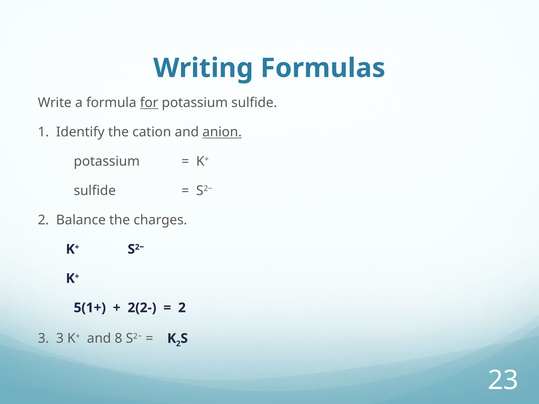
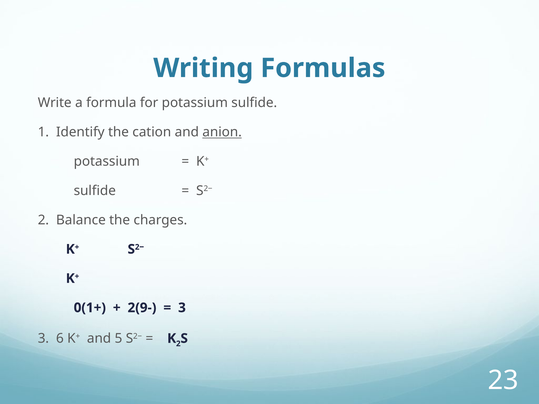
for underline: present -> none (149, 103)
5(1+: 5(1+ -> 0(1+ (90, 308)
2(2-: 2(2- -> 2(9- (142, 308)
2: 2 -> 3 (182, 308)
3 3: 3 -> 6 (60, 339)
8: 8 -> 5 (119, 339)
